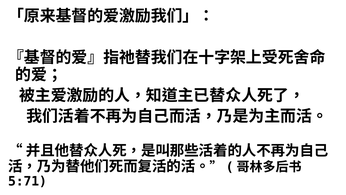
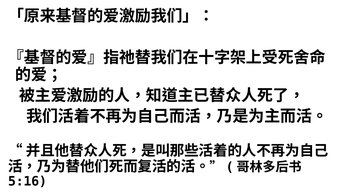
5:71: 5:71 -> 5:16 (28, 181)
